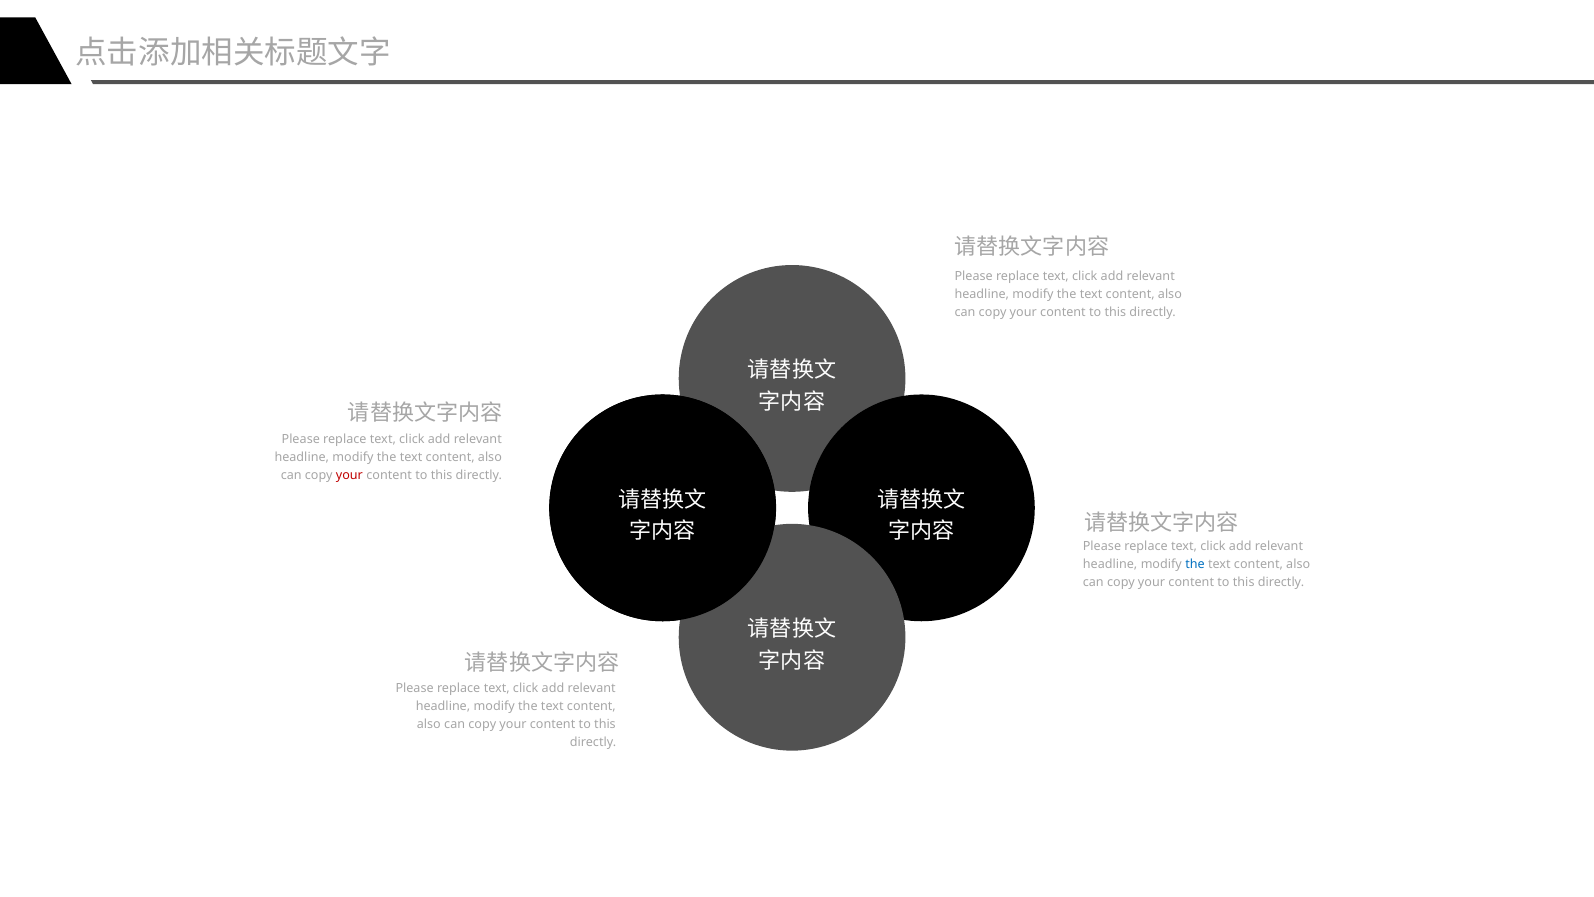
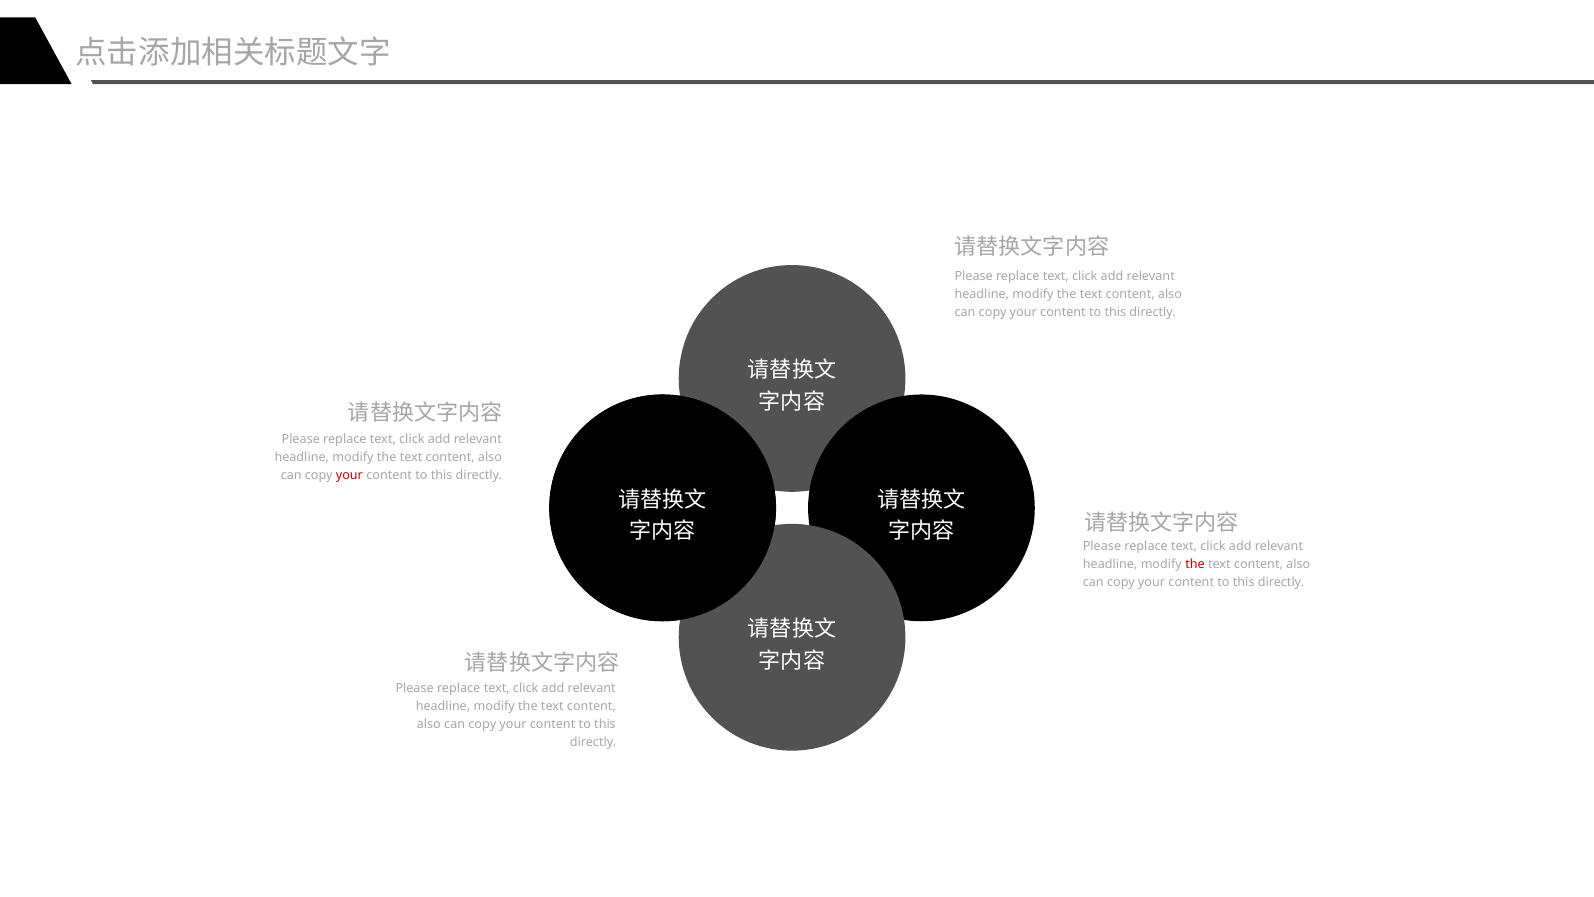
the colour: blue -> red (1195, 564)
